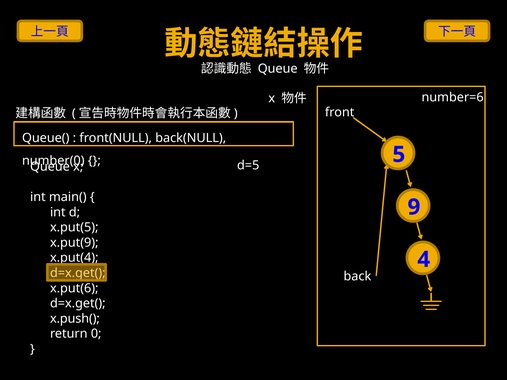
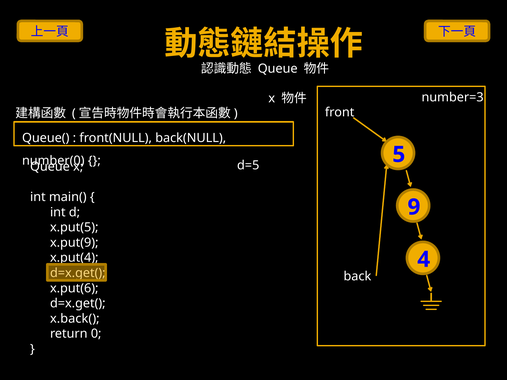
number=6: number=6 -> number=3 (453, 97)
x.push(: x.push( -> x.back( (75, 319)
